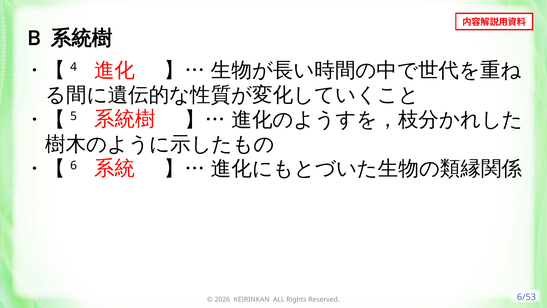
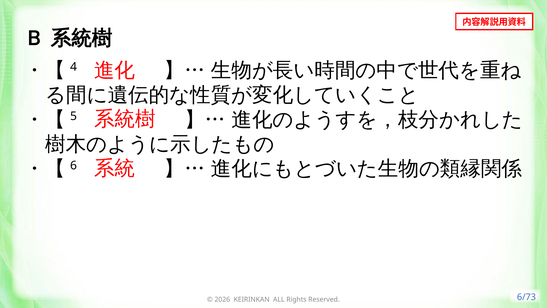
6/53: 6/53 -> 6/73 (526, 297)
